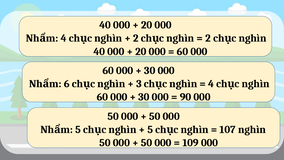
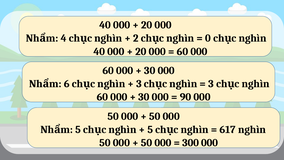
2: 2 -> 0 (208, 38)
4: 4 -> 3 (211, 84)
107: 107 -> 617 (228, 129)
109: 109 -> 300 (191, 143)
